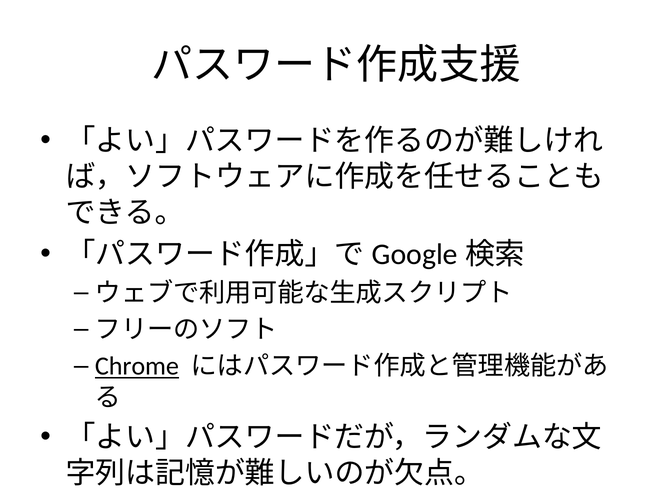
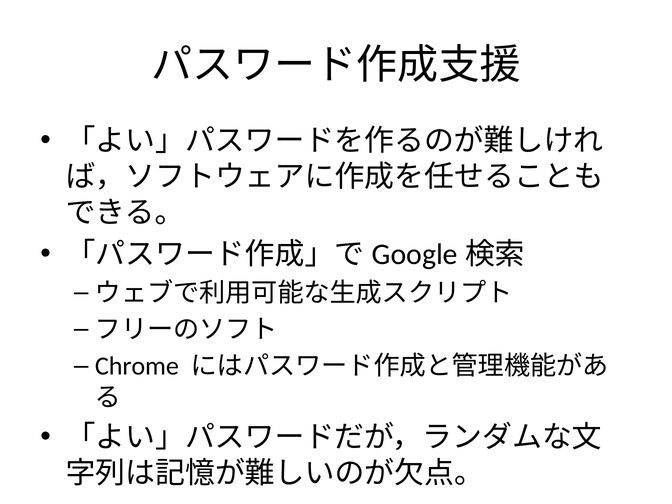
Chrome underline: present -> none (137, 366)
